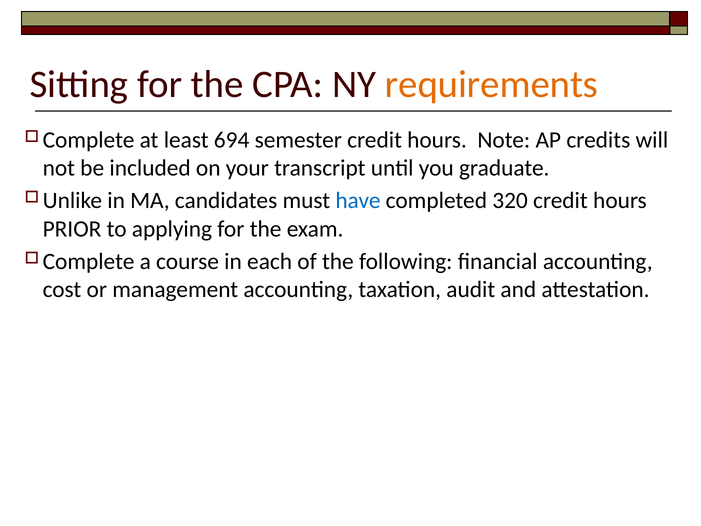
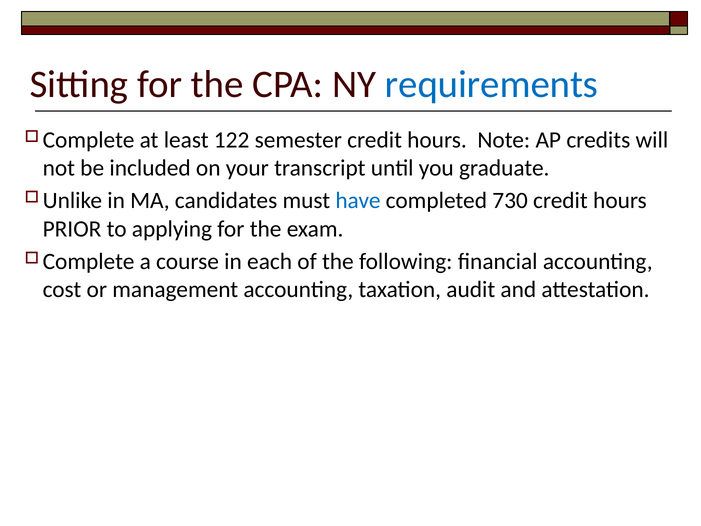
requirements colour: orange -> blue (492, 84)
694: 694 -> 122 (232, 140)
320: 320 -> 730 (510, 201)
